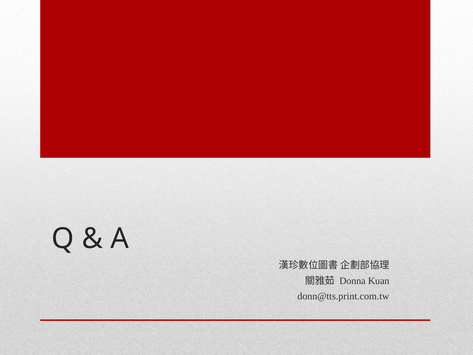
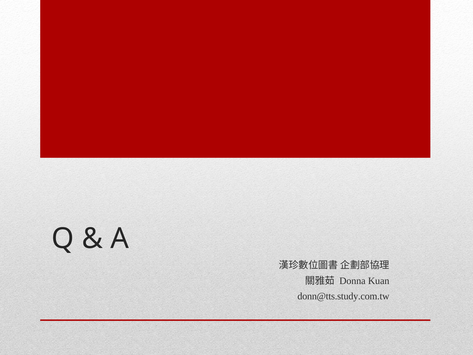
donn@tts.print.com.tw: donn@tts.print.com.tw -> donn@tts.study.com.tw (343, 296)
